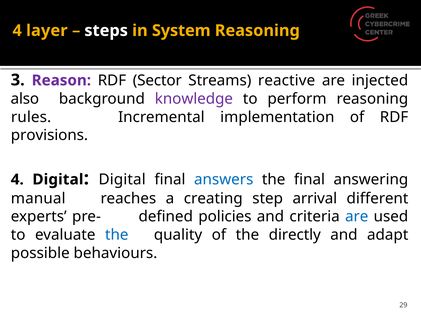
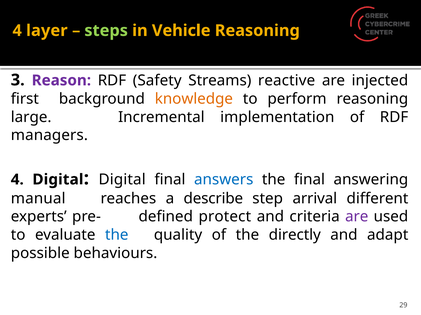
steps colour: white -> light green (106, 31)
System: System -> Vehicle (181, 31)
Sector: Sector -> Safety (157, 81)
also: also -> first (25, 99)
knowledge colour: purple -> orange (194, 99)
rules: rules -> large (31, 117)
provisions: provisions -> managers (49, 136)
creating: creating -> describe (213, 199)
policies: policies -> protect (225, 217)
are colour: blue -> purple (357, 217)
